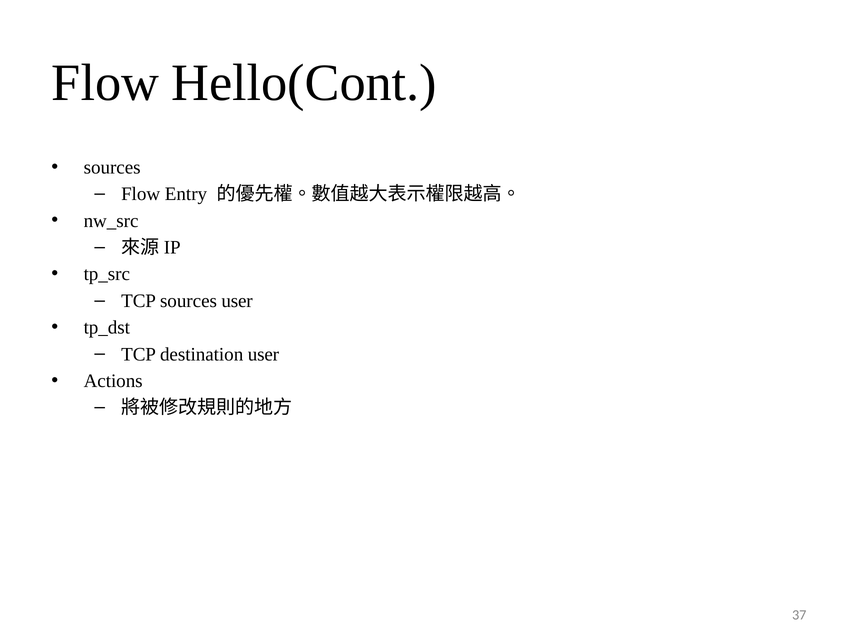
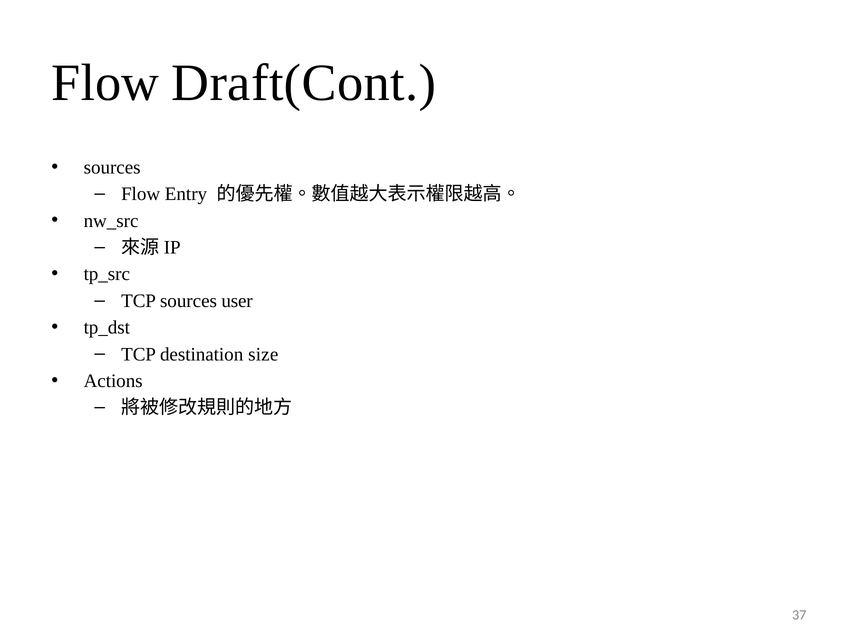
Hello(Cont: Hello(Cont -> Draft(Cont (304, 83)
destination user: user -> size (263, 354)
